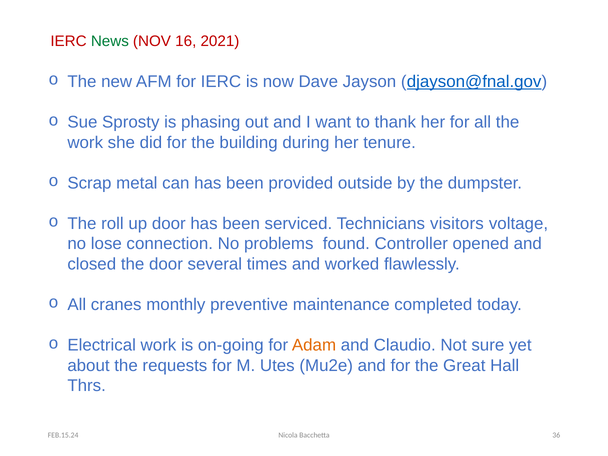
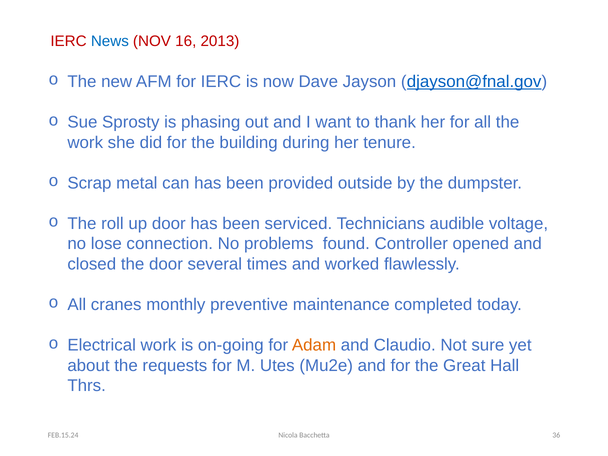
News colour: green -> blue (110, 41)
2021: 2021 -> 2013 (220, 41)
visitors: visitors -> audible (457, 224)
